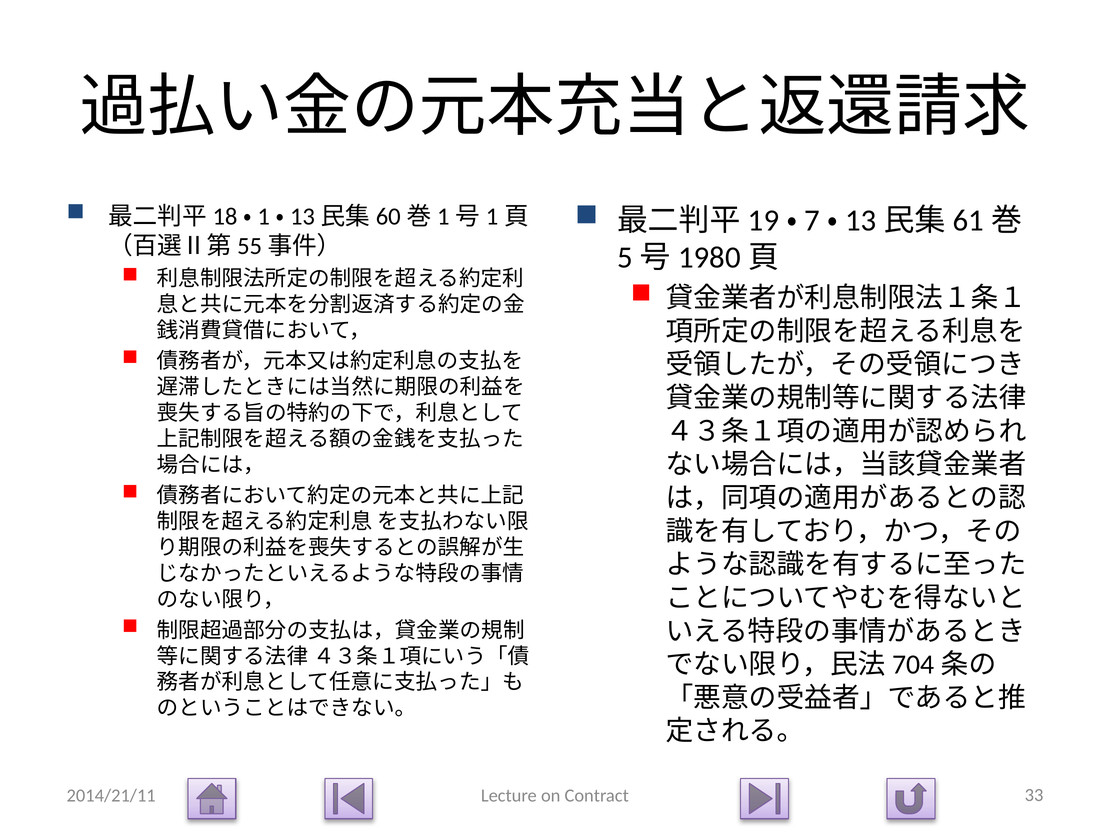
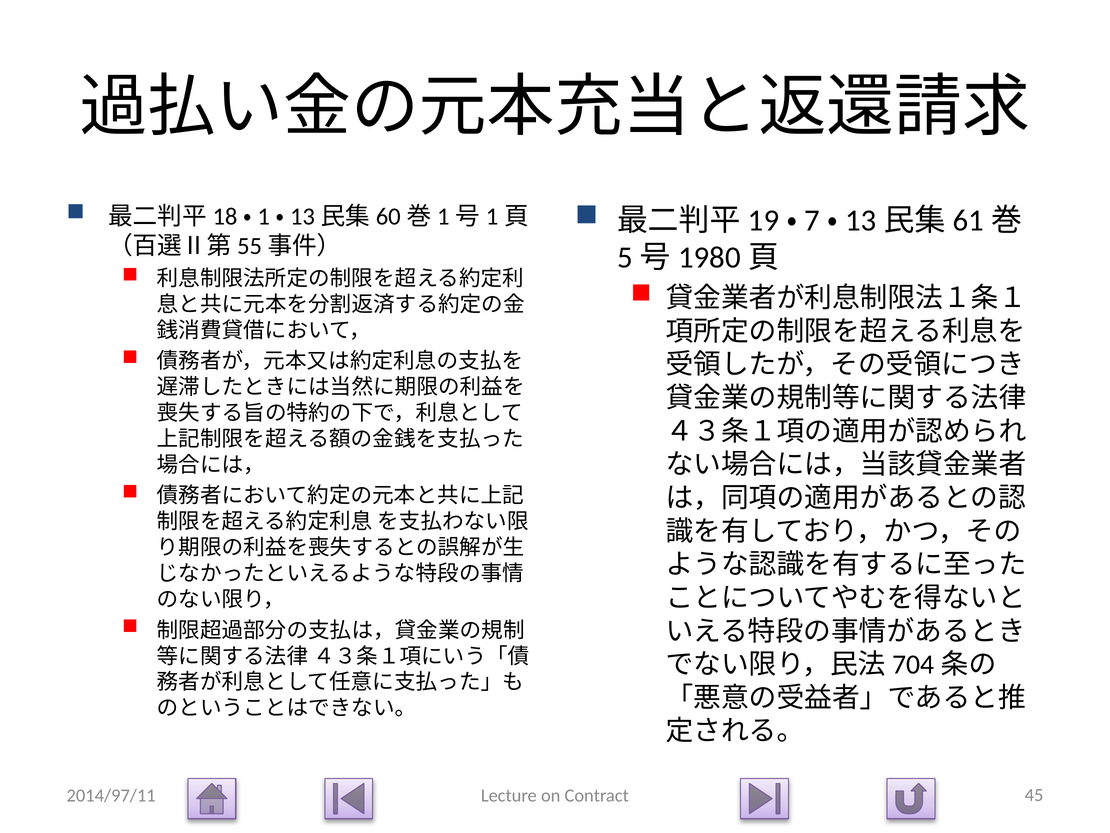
2014/21/11: 2014/21/11 -> 2014/97/11 (111, 795)
33: 33 -> 45 (1034, 795)
